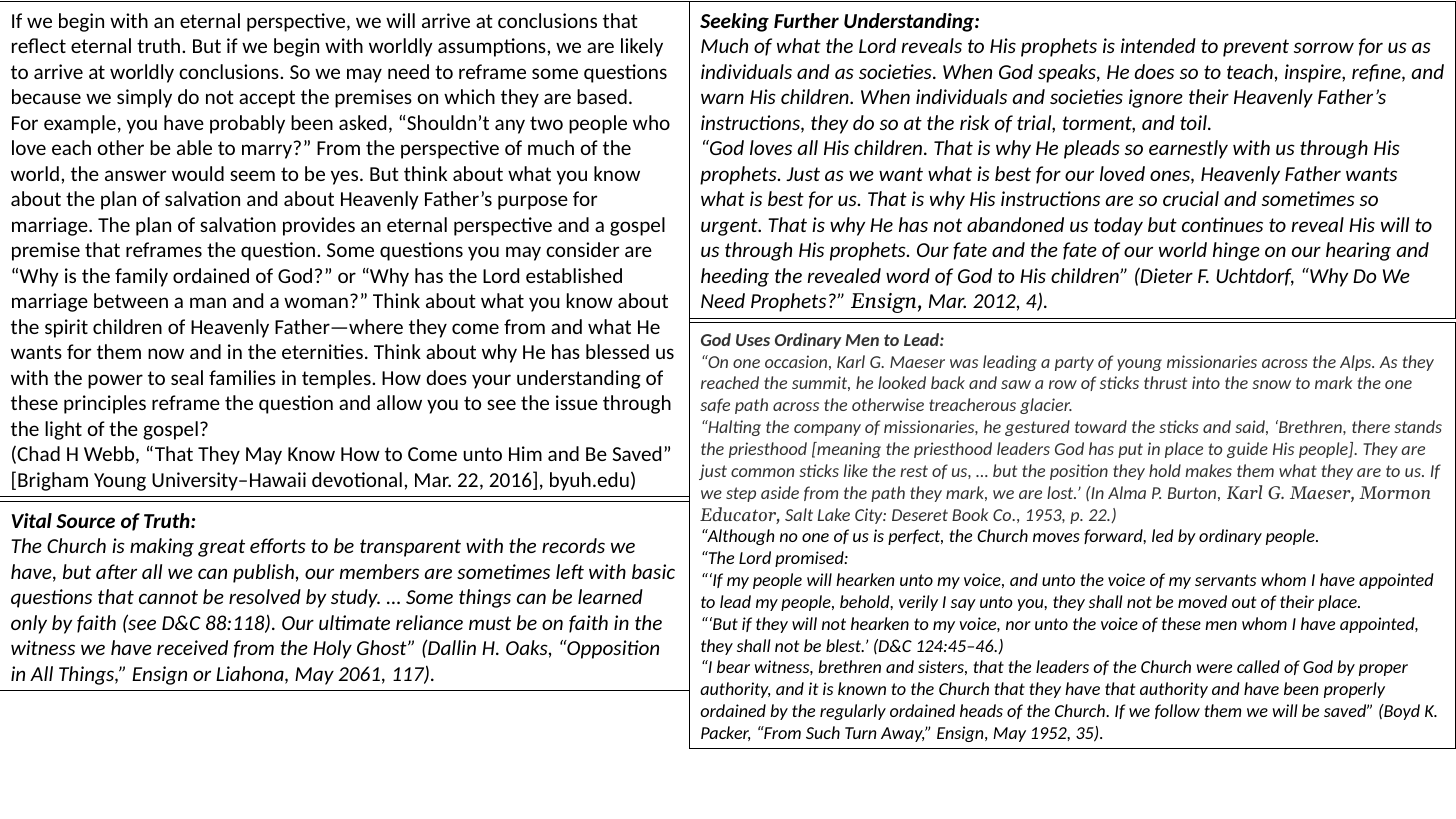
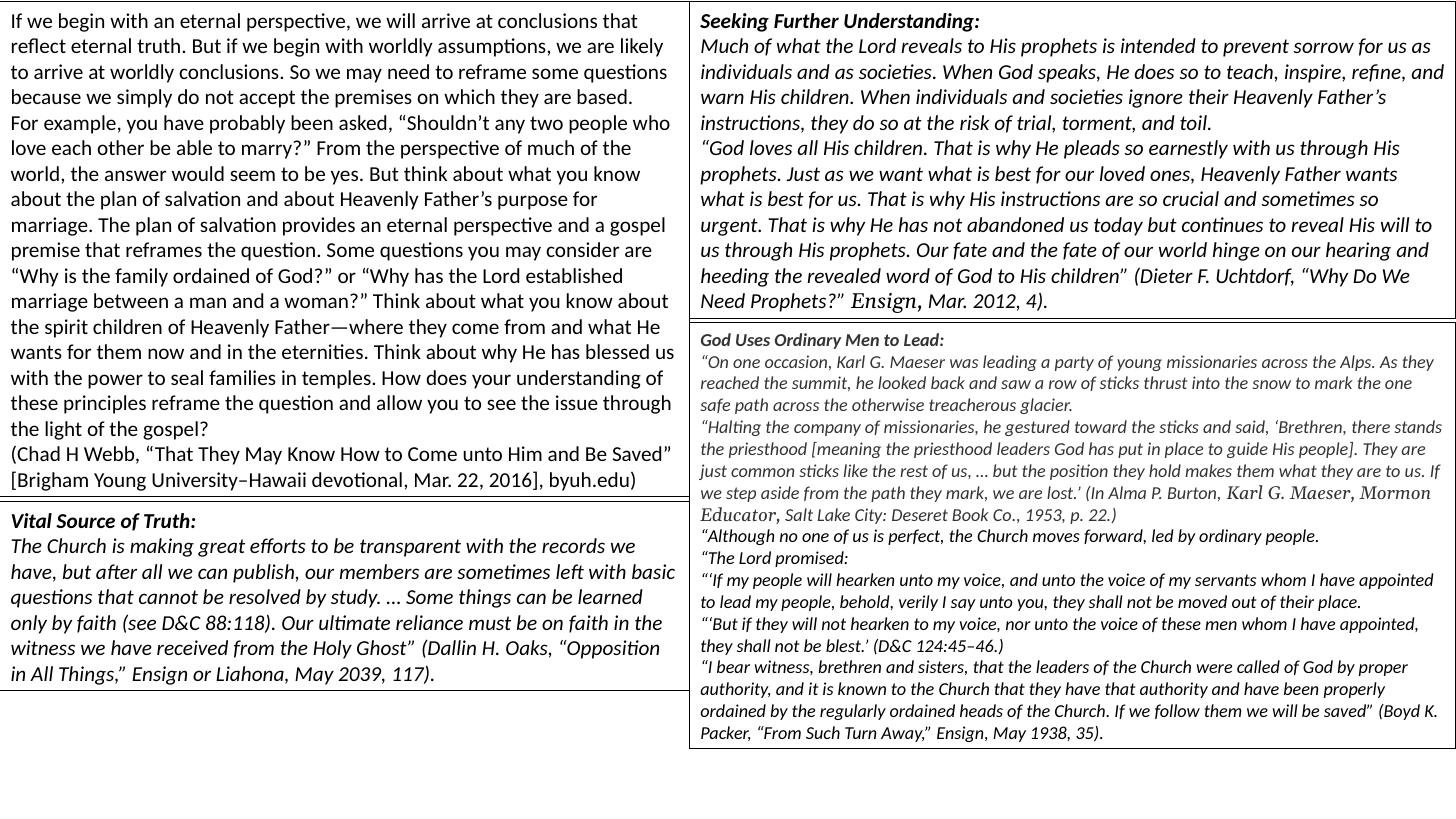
2061: 2061 -> 2039 (362, 674)
1952: 1952 -> 1938 (1051, 733)
